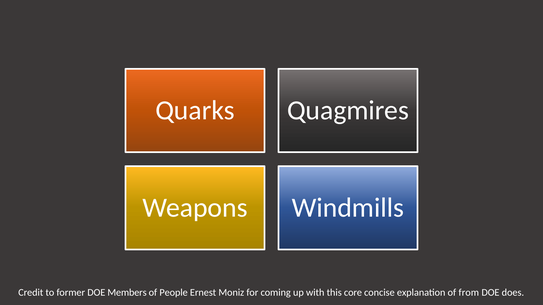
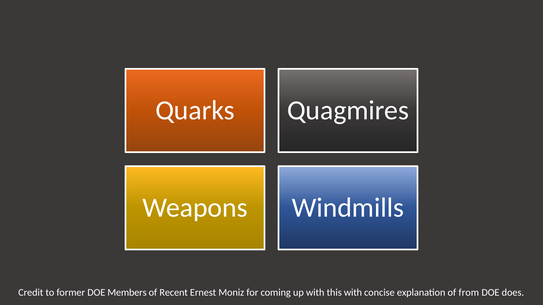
People: People -> Recent (174, 293)
this core: core -> with (353, 293)
